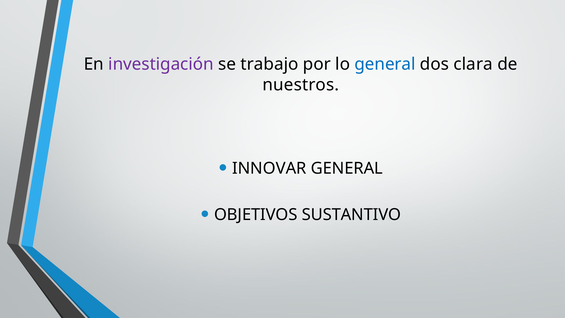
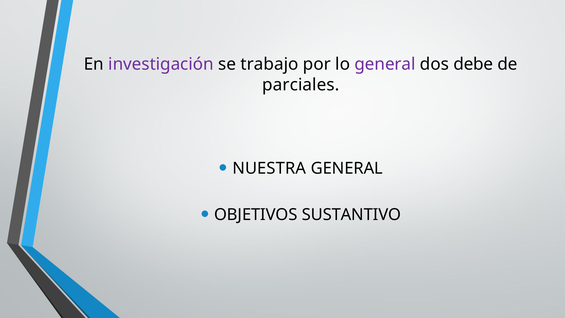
general colour: blue -> purple (385, 64)
clara: clara -> debe (473, 64)
nuestros: nuestros -> parciales (301, 85)
INNOVAR: INNOVAR -> NUESTRA (269, 168)
